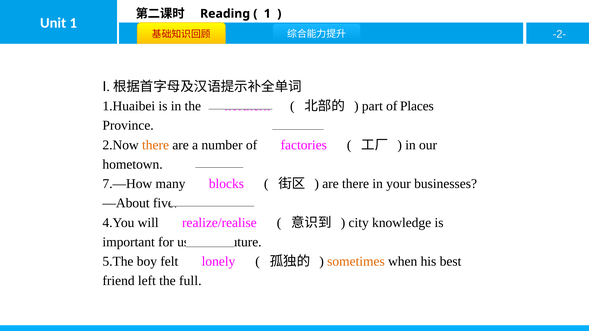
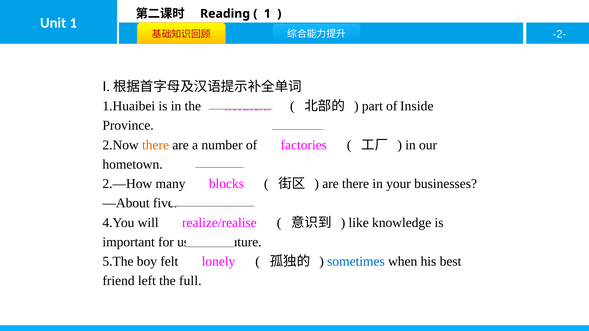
Places: Places -> Inside (417, 106)
7.—How: 7.—How -> 2.—How (127, 184)
city: city -> like (359, 223)
sometimes colour: orange -> blue (356, 262)
